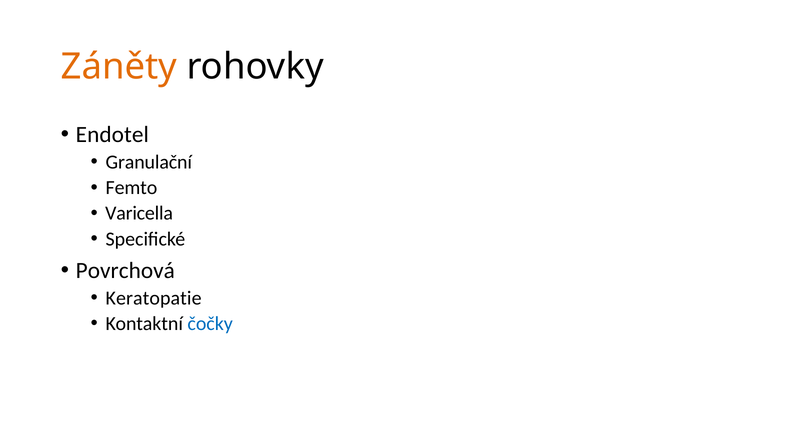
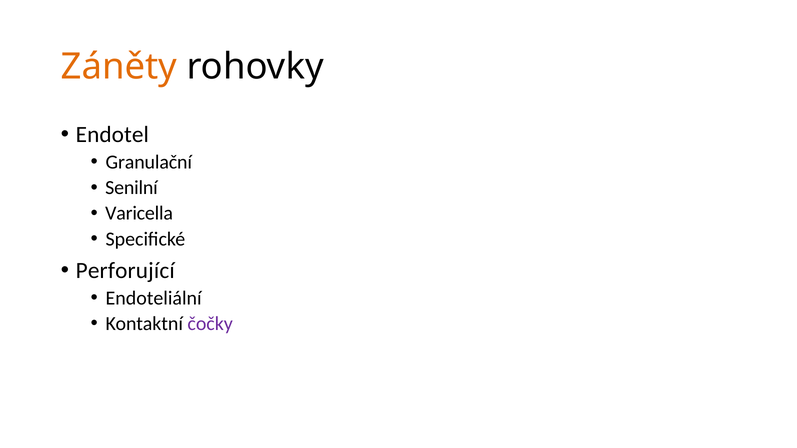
Femto: Femto -> Senilní (131, 188)
Povrchová: Povrchová -> Perforující (125, 271)
Keratopatie: Keratopatie -> Endoteliální (154, 298)
čočky colour: blue -> purple (210, 324)
